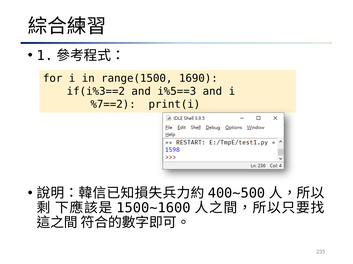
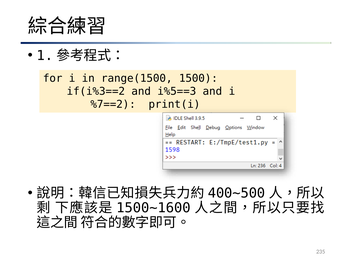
1690: 1690 -> 1500 (198, 79)
